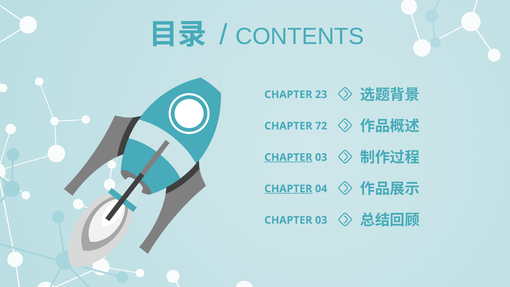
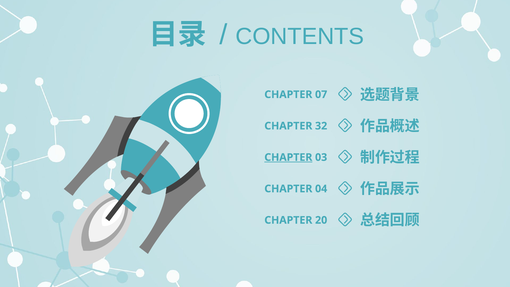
23: 23 -> 07 (321, 94)
72: 72 -> 32 (321, 126)
CHAPTER underline: present -> none (288, 189)
03: 03 -> 20 (321, 220)
